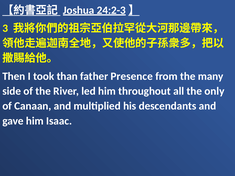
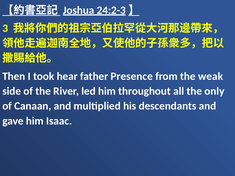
than: than -> hear (67, 76)
many: many -> weak (211, 76)
